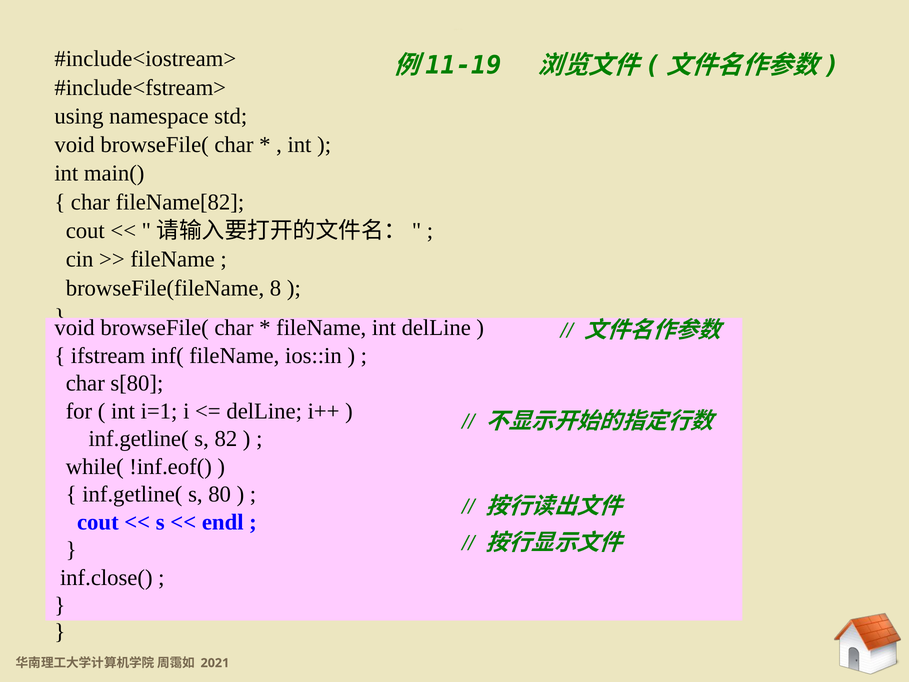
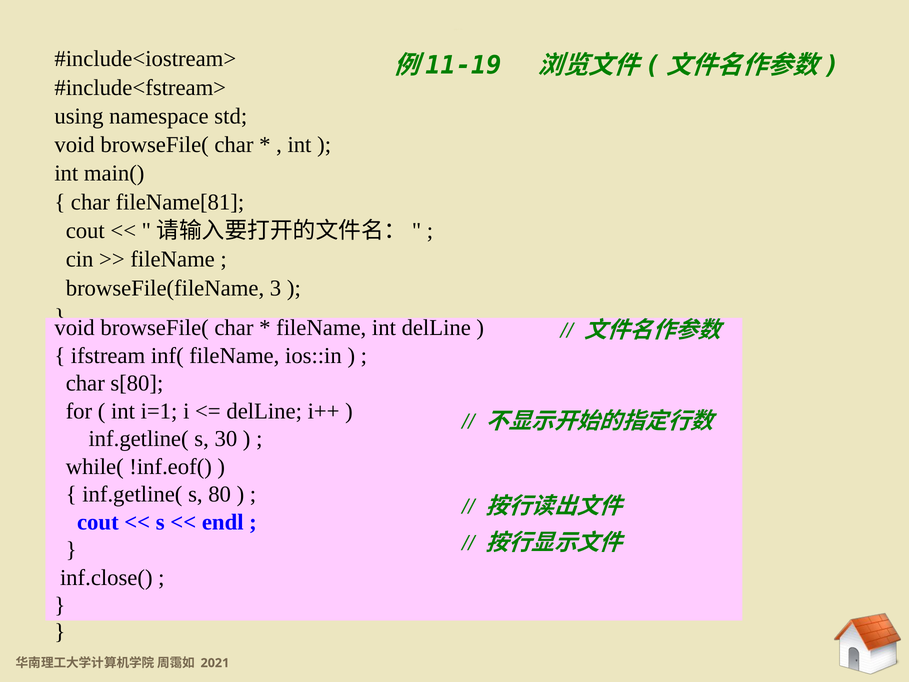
fileName[82: fileName[82 -> fileName[81 (180, 202)
browseFile(fileName 8: 8 -> 3 (276, 288)
82: 82 -> 30 (226, 439)
